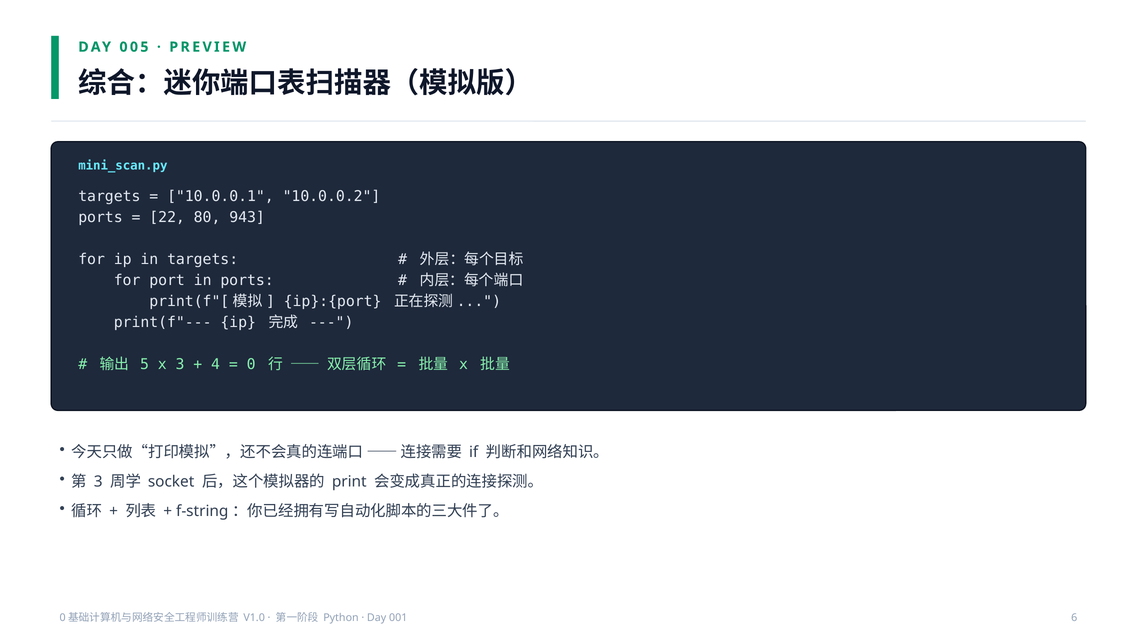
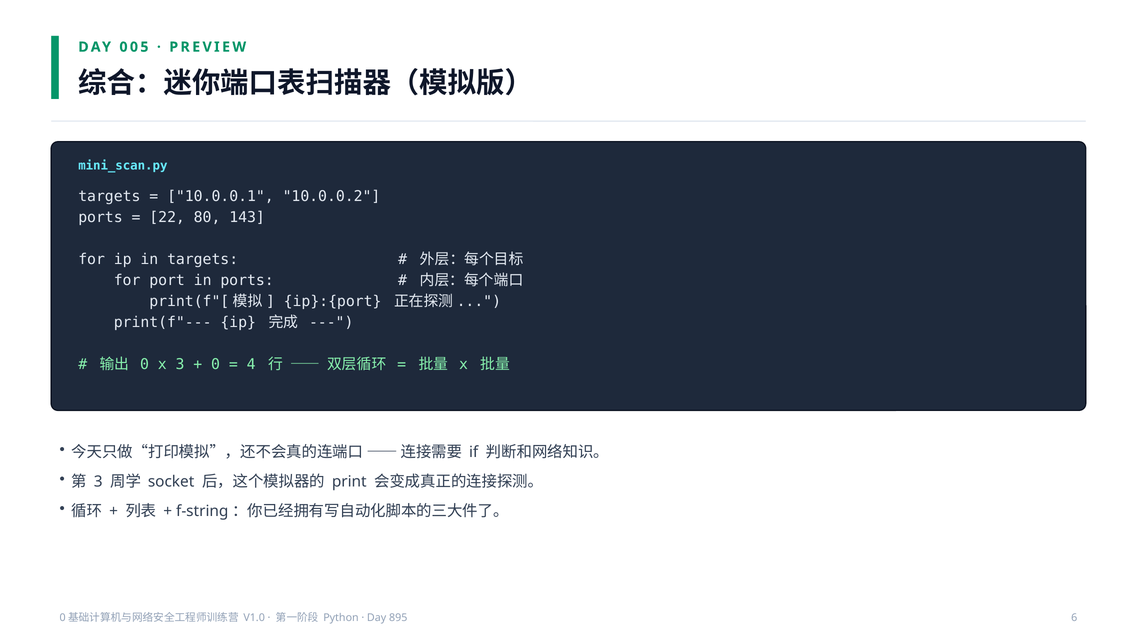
943: 943 -> 143 (247, 217)
5: 5 -> 0 (145, 364)
4: 4 -> 0 (216, 364)
0: 0 -> 4 (251, 364)
001: 001 -> 895 (398, 617)
